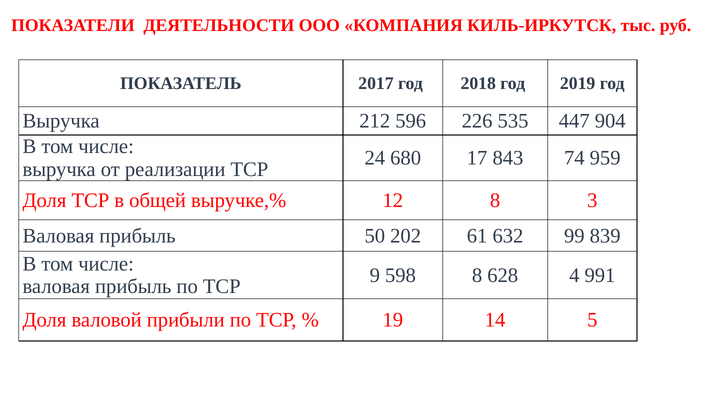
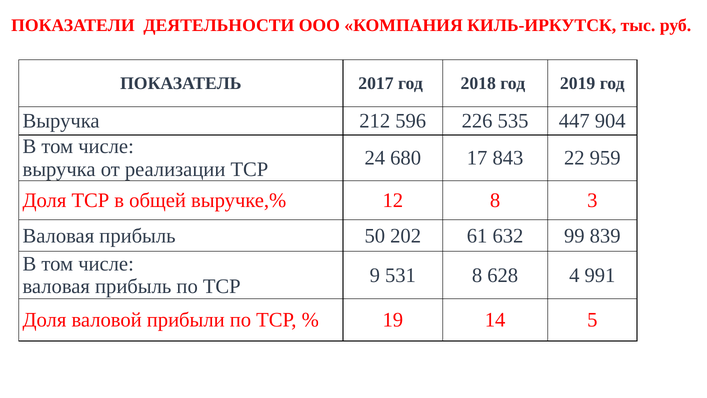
74: 74 -> 22 (574, 158)
598: 598 -> 531 (400, 275)
